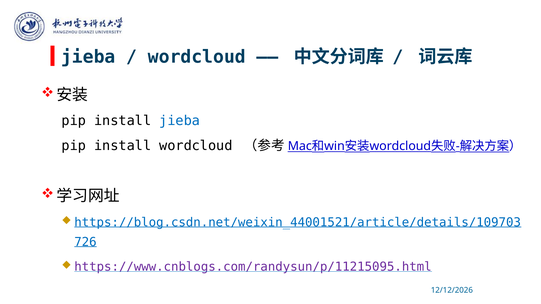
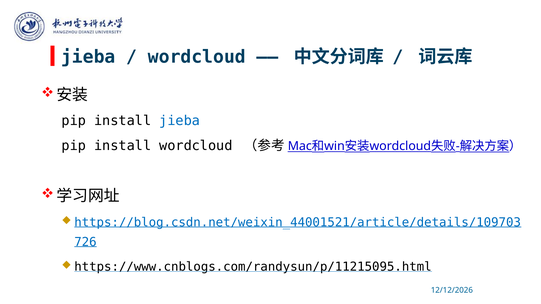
https://www.cnblogs.com/randysun/p/11215095.html colour: purple -> black (253, 267)
